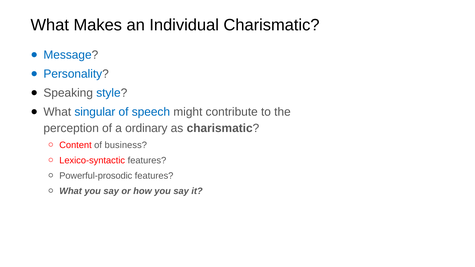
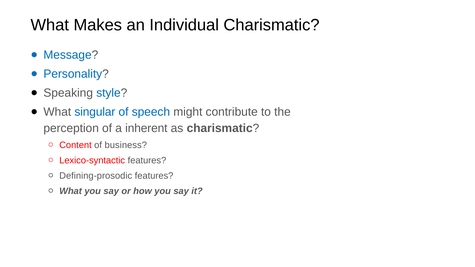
ordinary: ordinary -> inherent (146, 128)
Powerful-prosodic: Powerful-prosodic -> Defining-prosodic (96, 176)
